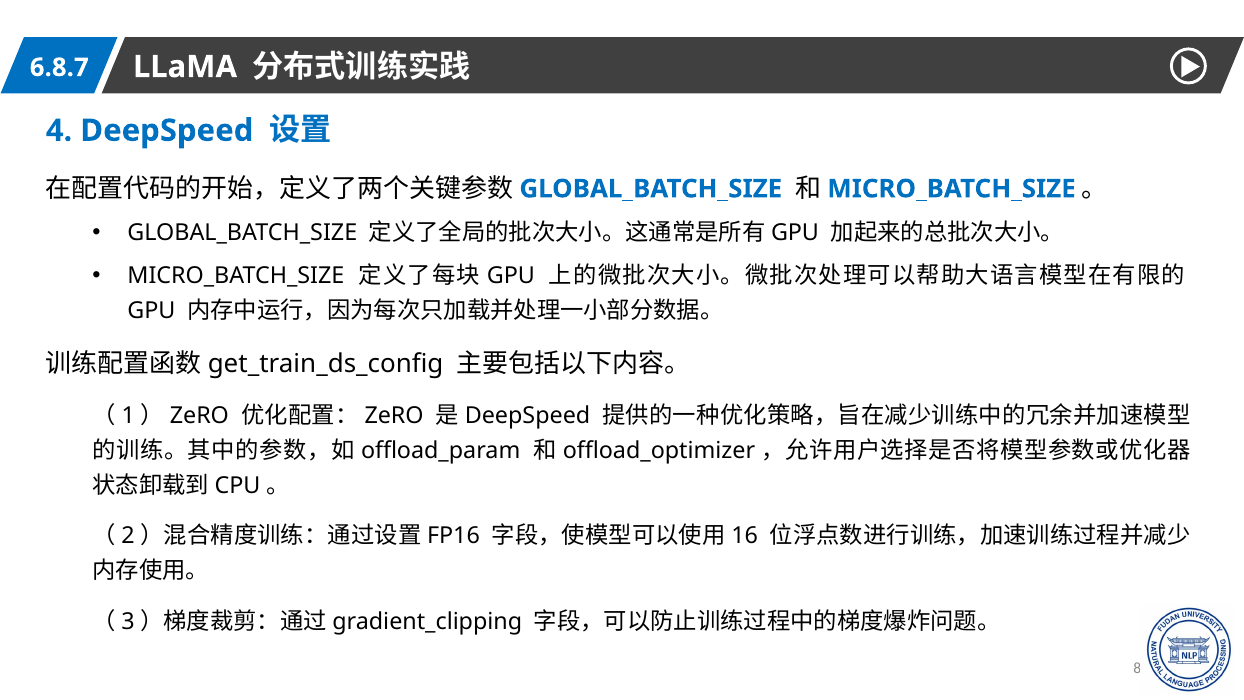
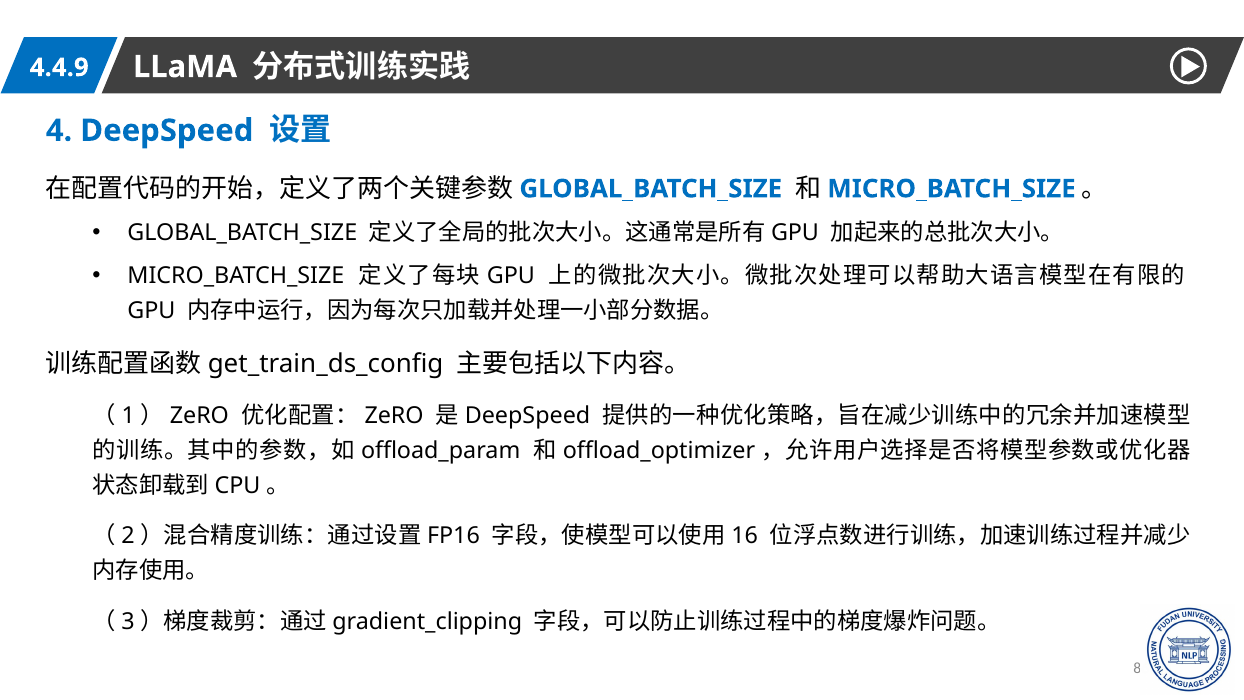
6.8.7: 6.8.7 -> 4.4.9 (59, 67)
